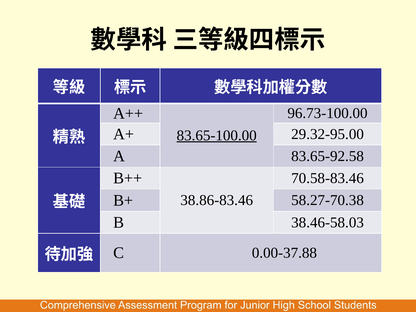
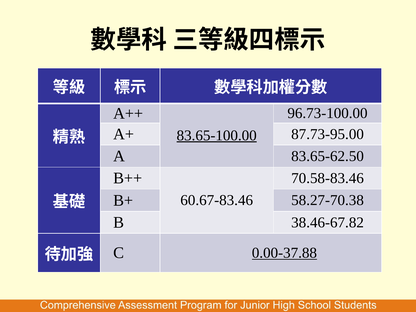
29.32-95.00: 29.32-95.00 -> 87.73-95.00 (328, 134)
83.65-92.58: 83.65-92.58 -> 83.65-62.50 (328, 156)
38.86-83.46: 38.86-83.46 -> 60.67-83.46 (217, 200)
38.46-58.03: 38.46-58.03 -> 38.46-67.82 (328, 222)
0.00-37.88 underline: none -> present (284, 253)
